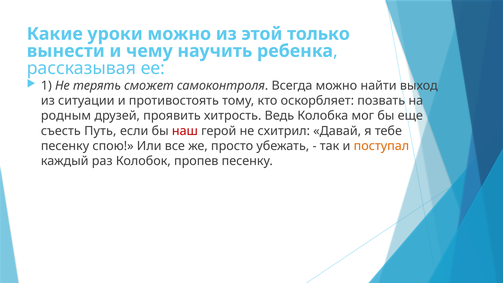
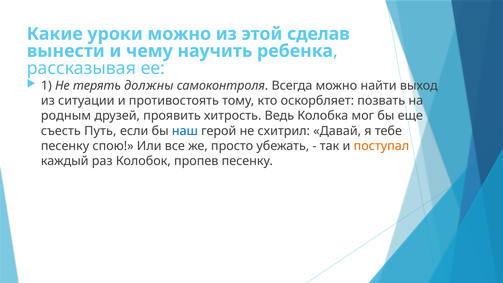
только: только -> сделав (318, 34)
сможет: сможет -> должны (149, 86)
наш colour: red -> blue (185, 131)
